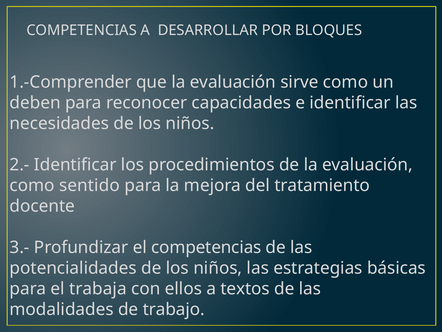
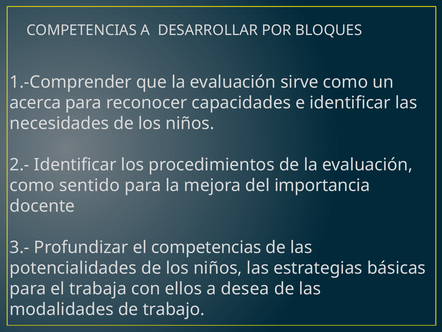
deben: deben -> acerca (35, 103)
tratamiento: tratamiento -> importancia (322, 185)
textos: textos -> desea (245, 288)
